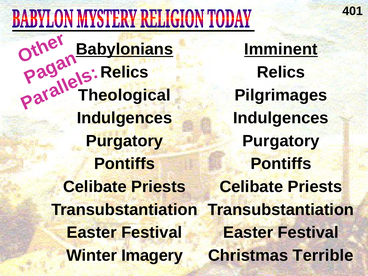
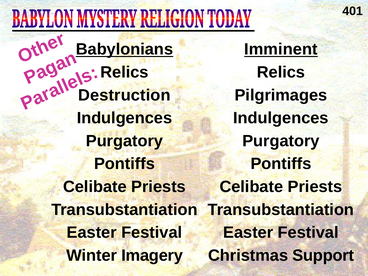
Theological: Theological -> Destruction (124, 95)
Terrible: Terrible -> Support (323, 255)
